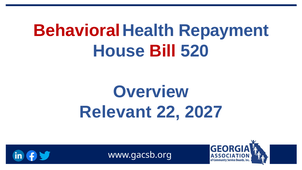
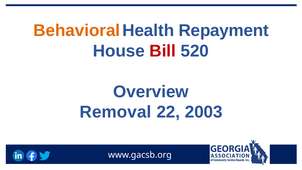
Behavioral colour: red -> orange (77, 31)
Relevant: Relevant -> Removal (115, 112)
2027: 2027 -> 2003 (204, 112)
